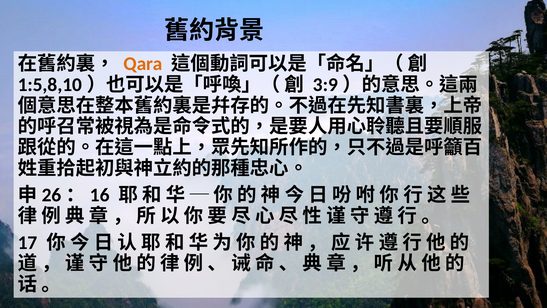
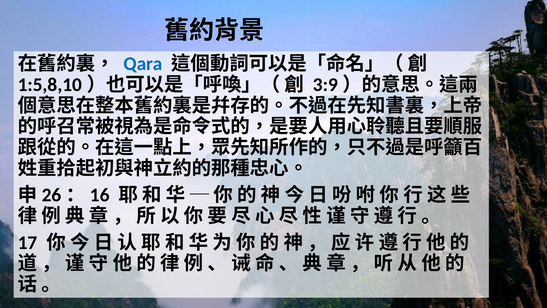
Qara colour: orange -> blue (143, 64)
